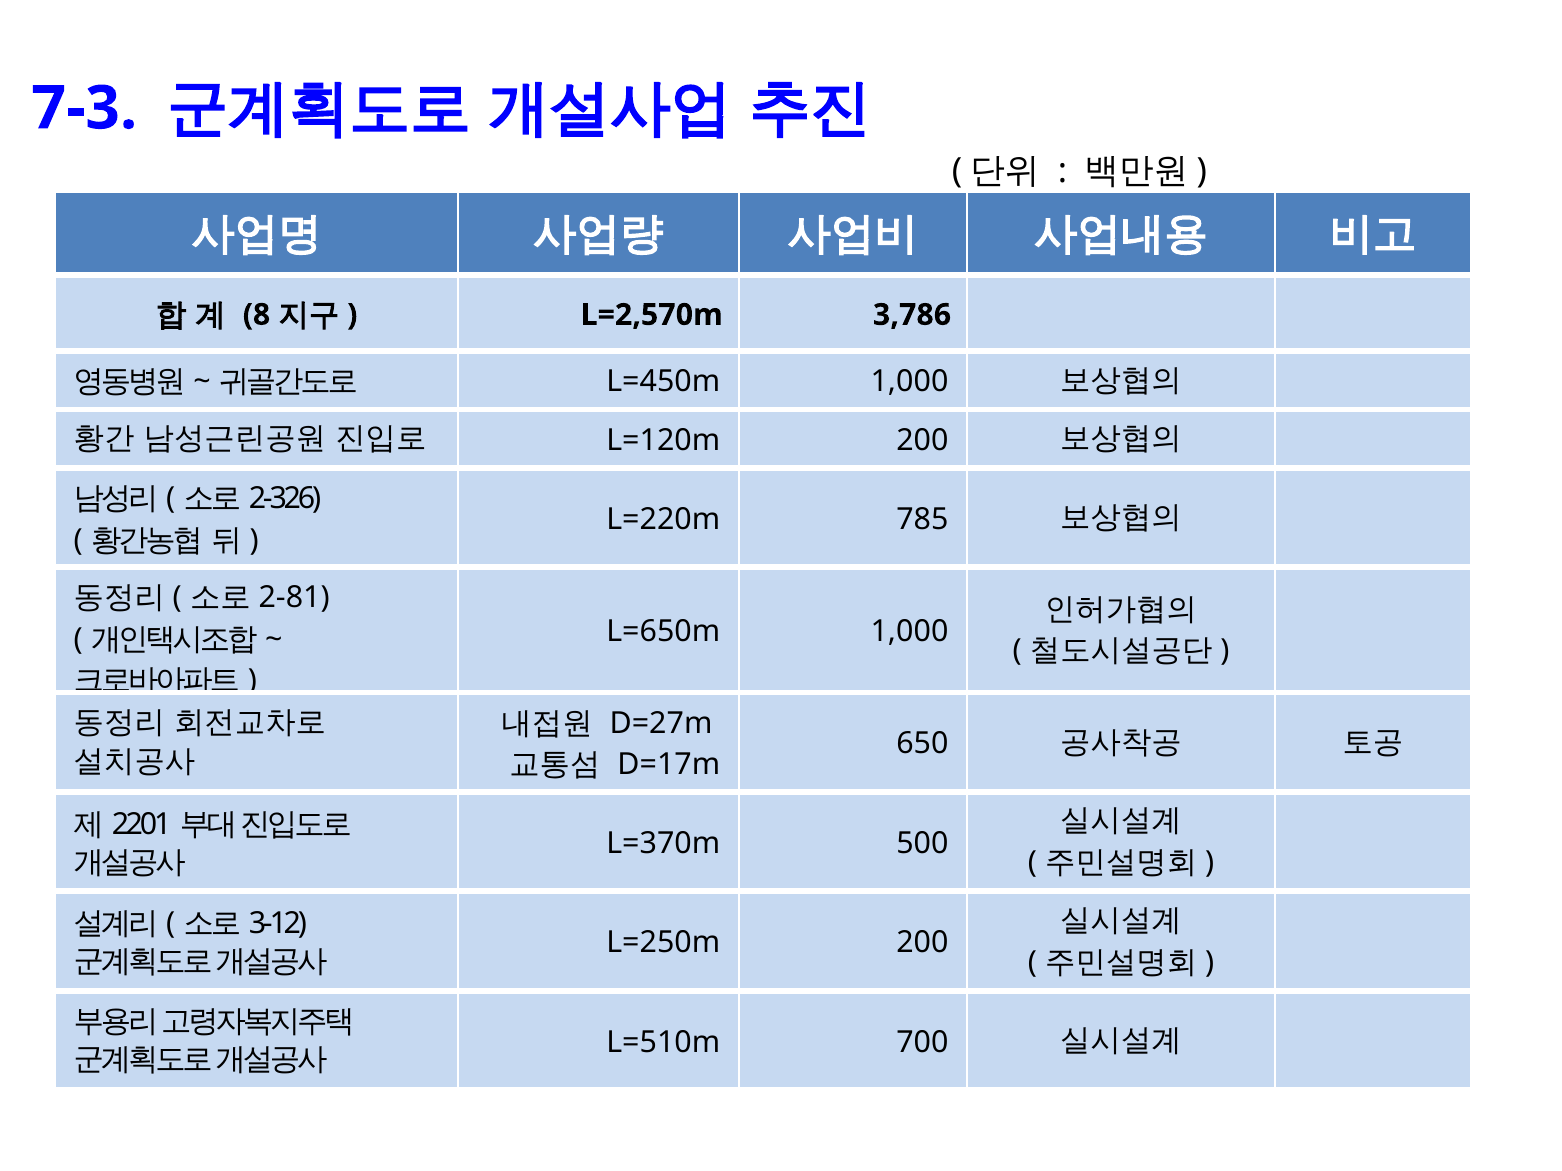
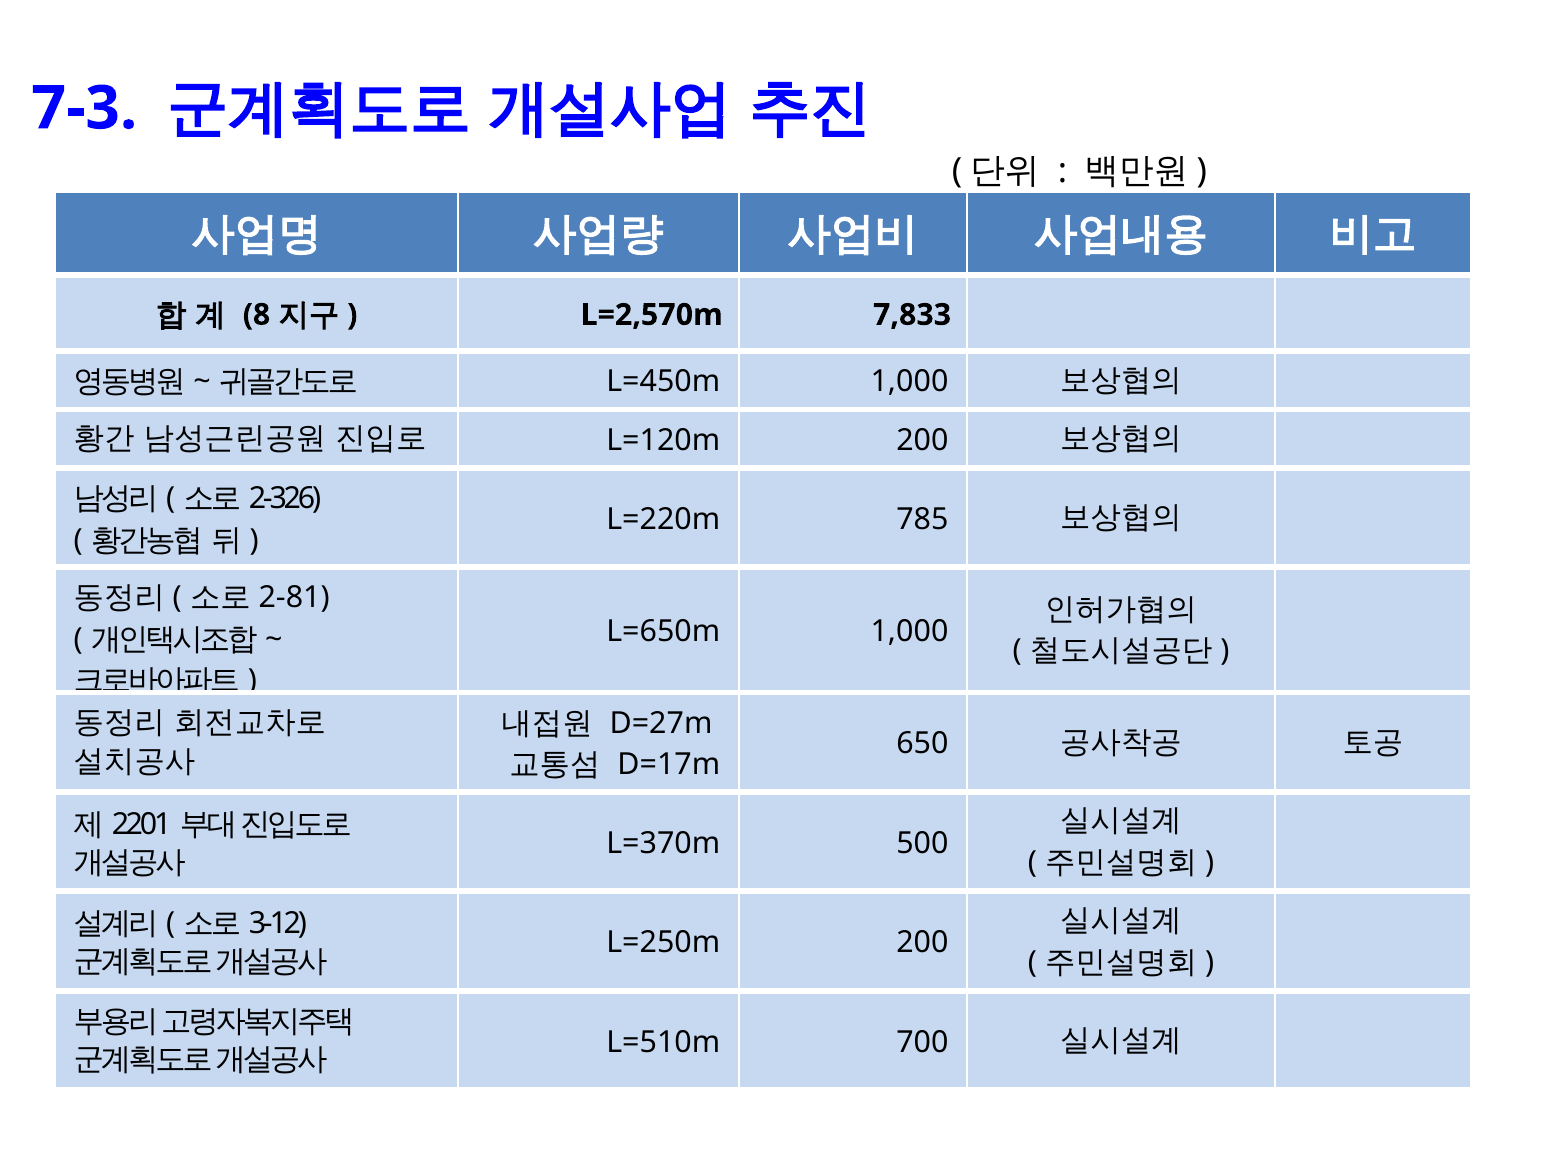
3,786: 3,786 -> 7,833 (912, 315)
